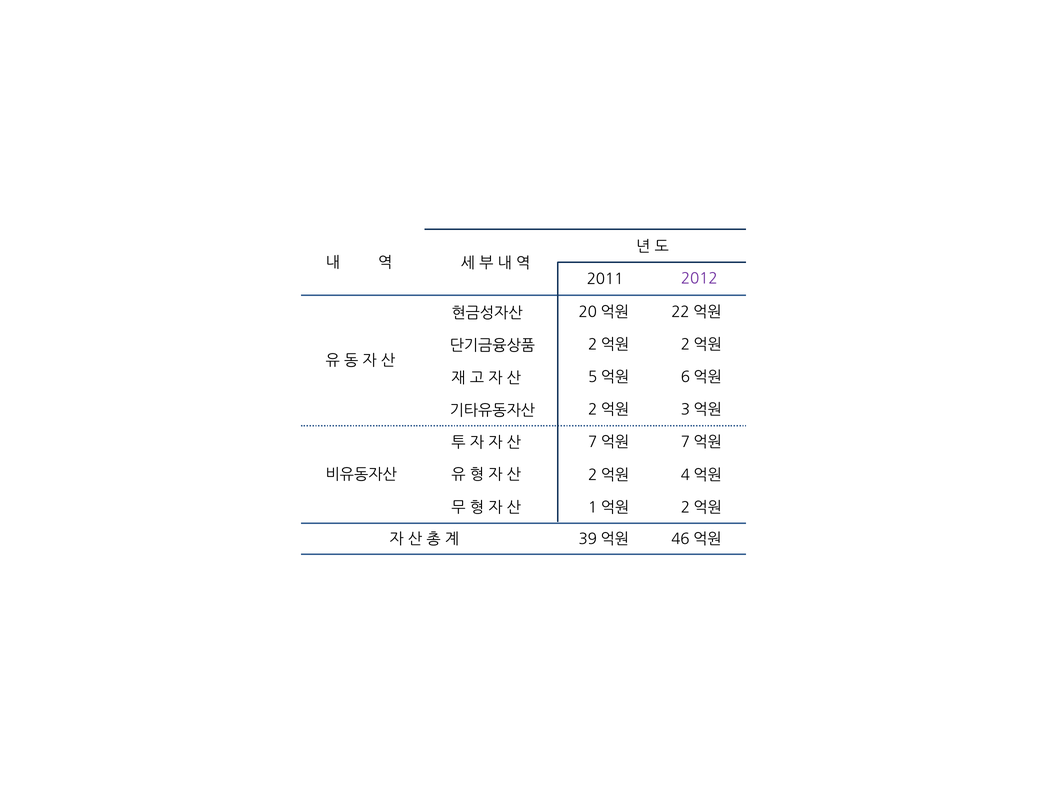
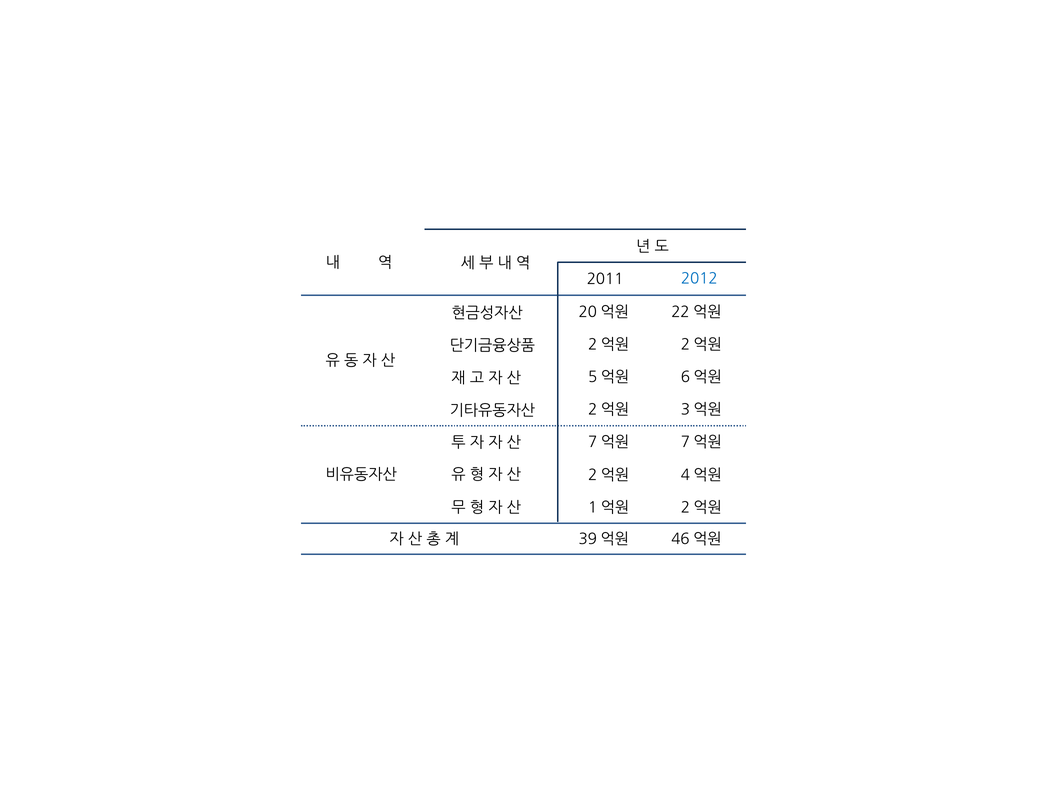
2012 colour: purple -> blue (699, 279)
